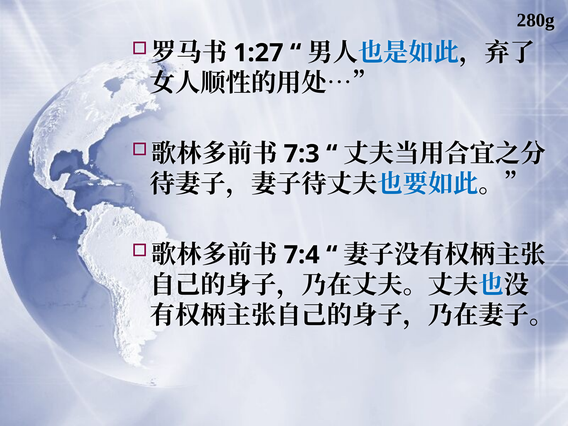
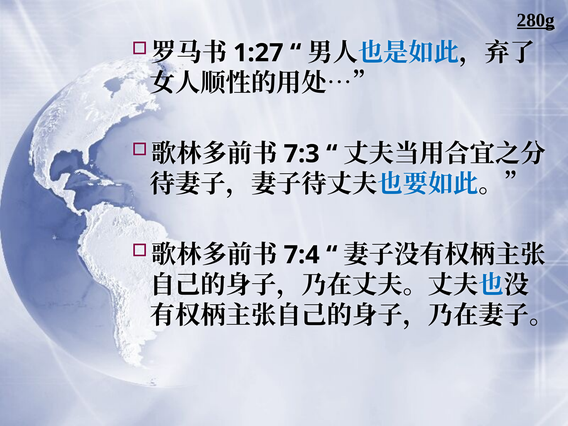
280g underline: none -> present (536, 20)
